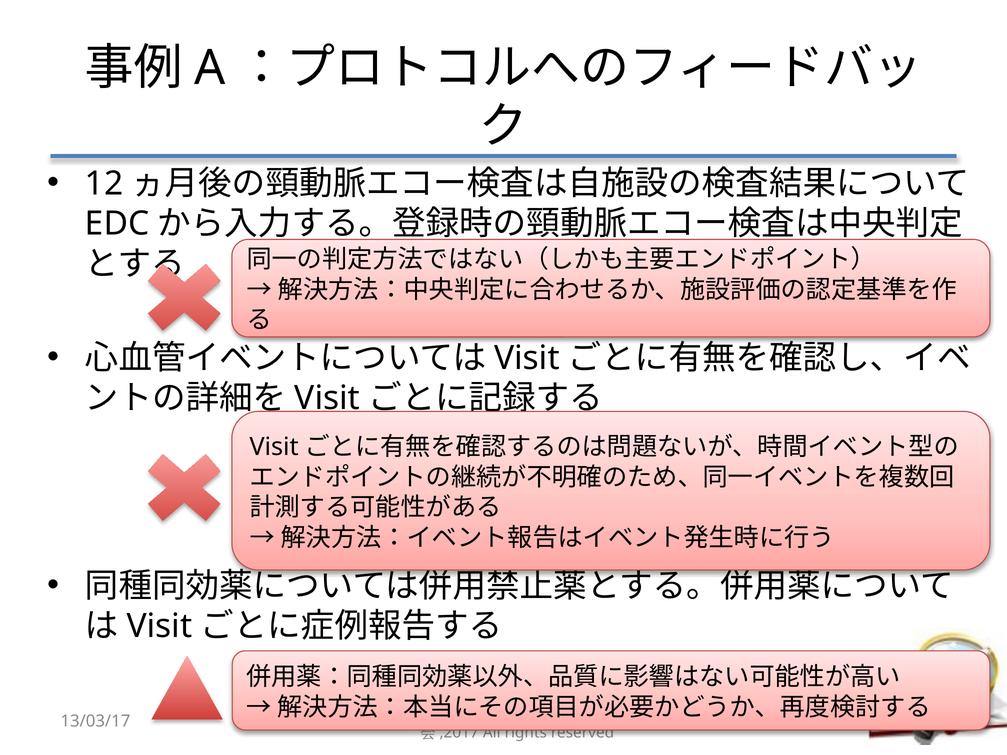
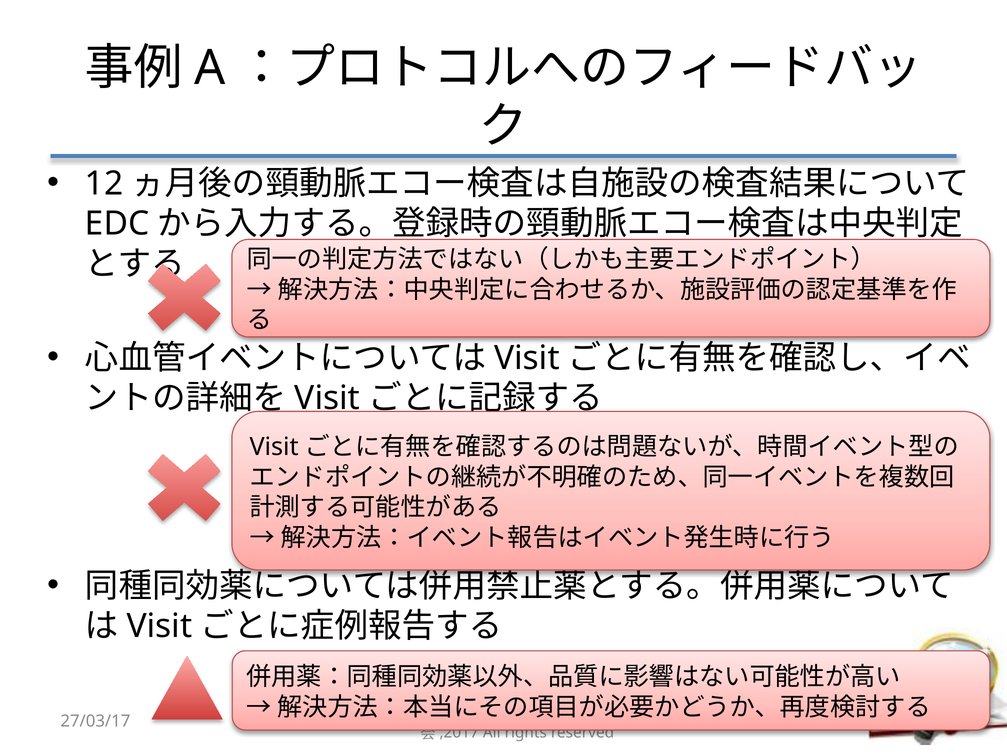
13/03/17: 13/03/17 -> 27/03/17 (95, 721)
